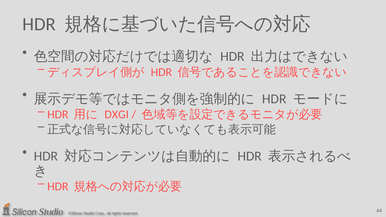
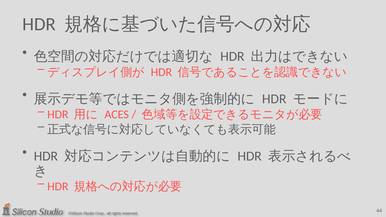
DXGI: DXGI -> ACES (117, 115)
